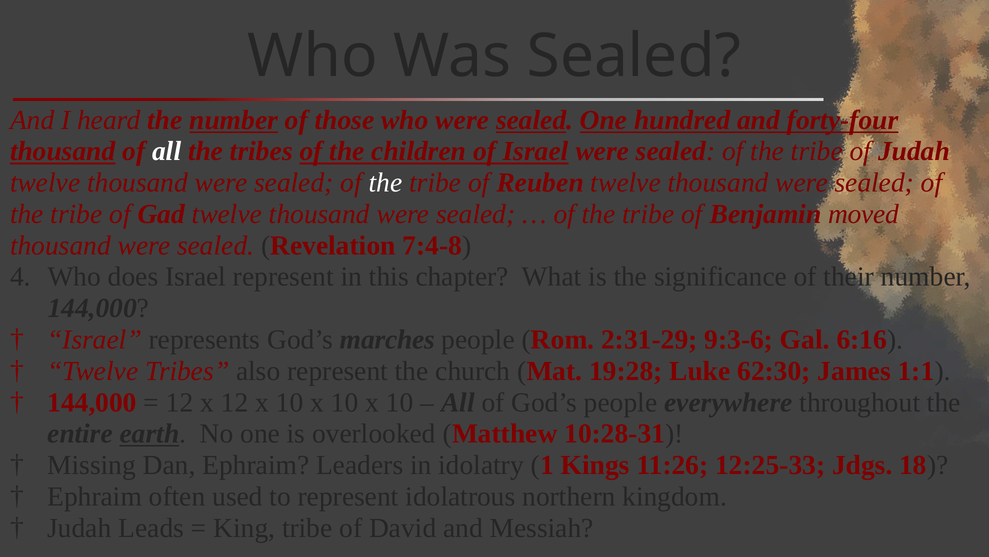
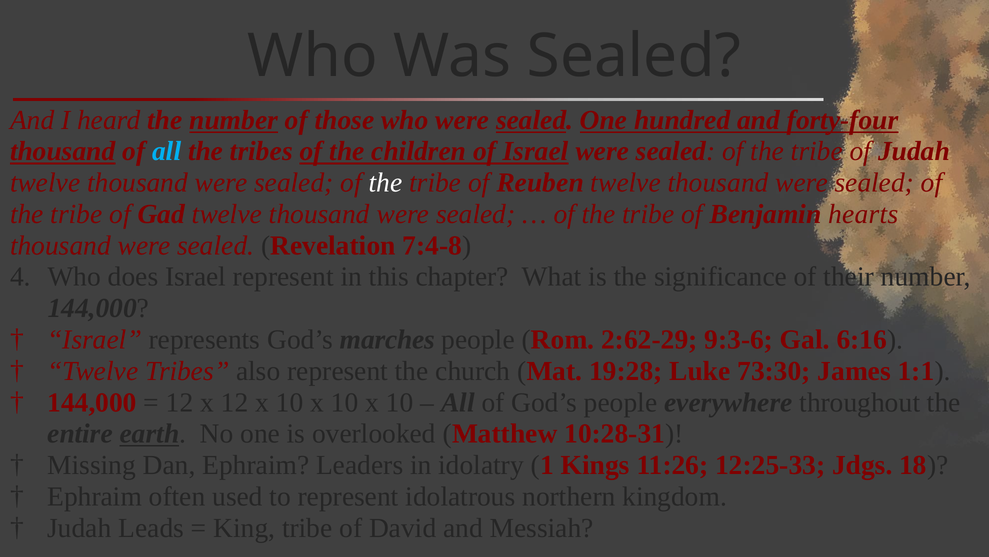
all colour: white -> light blue (167, 151)
moved: moved -> hearts (863, 214)
2:31-29: 2:31-29 -> 2:62-29 (649, 339)
62:30: 62:30 -> 73:30 (774, 371)
